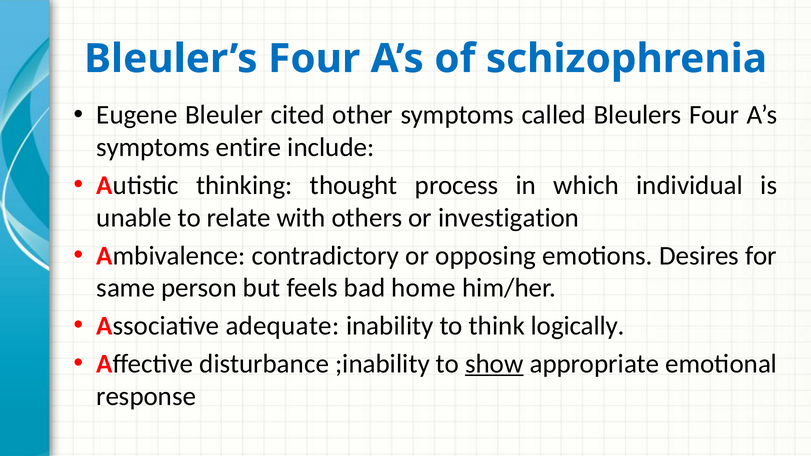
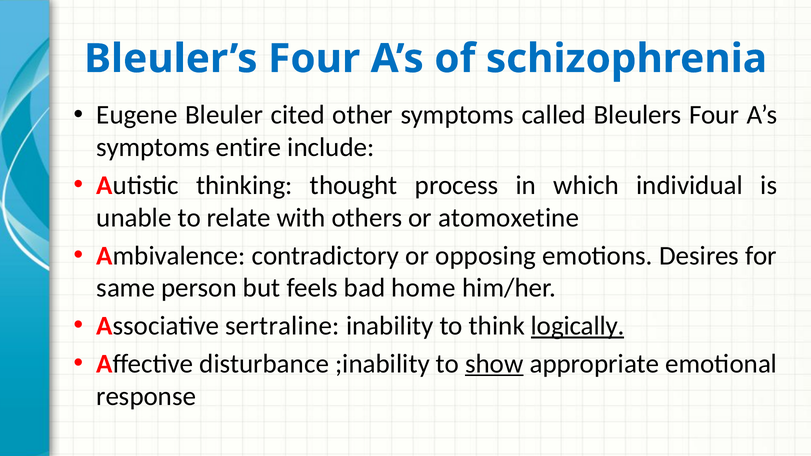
investigation: investigation -> atomoxetine (509, 218)
adequate: adequate -> sertraline (282, 326)
logically underline: none -> present (578, 326)
